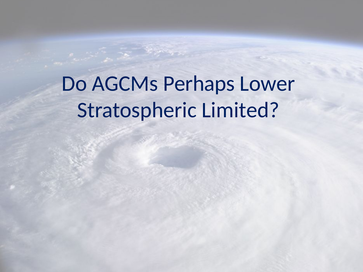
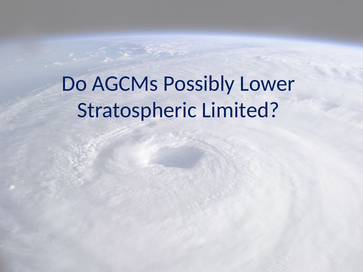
Perhaps: Perhaps -> Possibly (199, 84)
